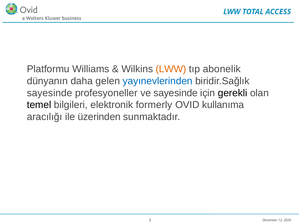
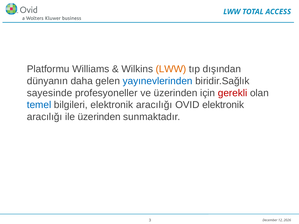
abonelik: abonelik -> dışından (222, 69)
ve sayesinde: sayesinde -> üzerinden (176, 93)
gerekli colour: black -> red (233, 93)
temel colour: black -> blue (39, 105)
bilgileri elektronik formerly: formerly -> aracılığı (154, 105)
OVID kullanıma: kullanıma -> elektronik (223, 105)
